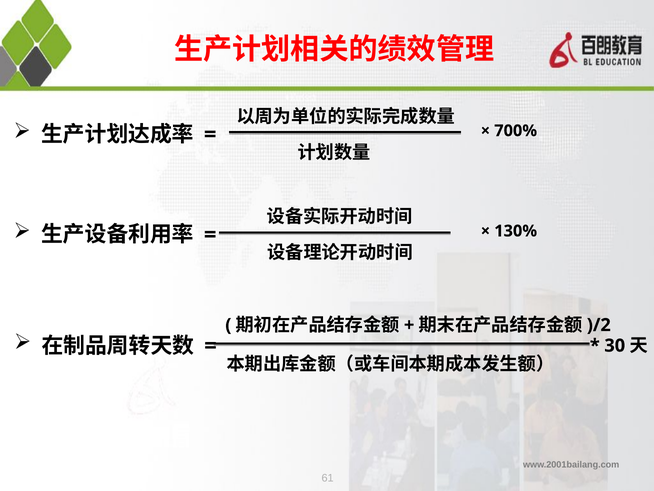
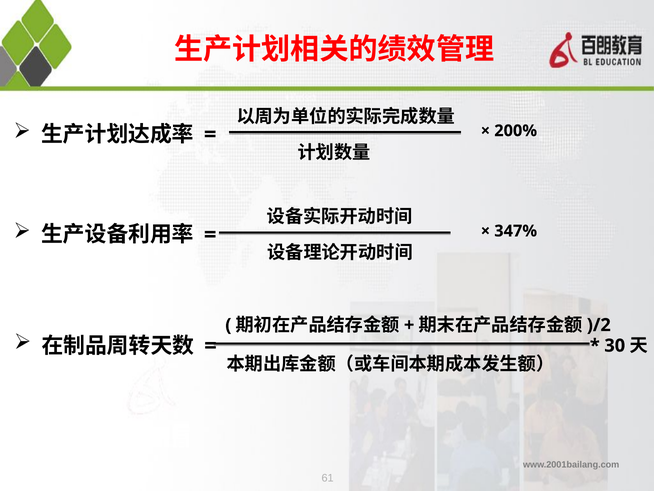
700%: 700% -> 200% (516, 131)
130%: 130% -> 347% (516, 231)
